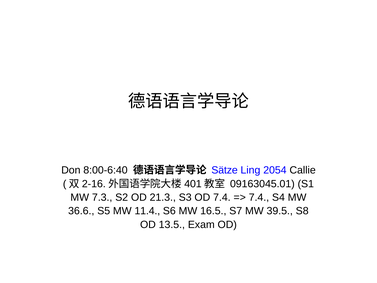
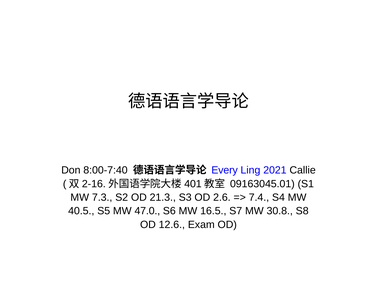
8:00-6:40: 8:00-6:40 -> 8:00-7:40 (105, 170)
Sätze: Sätze -> Every (225, 170)
2054: 2054 -> 2021 (275, 170)
OD 7.4: 7.4 -> 2.6 (222, 197)
36.6: 36.6 -> 40.5 (81, 211)
11.4: 11.4 -> 47.0 (147, 211)
39.5: 39.5 -> 30.8 (280, 211)
13.5: 13.5 -> 12.6 (172, 224)
